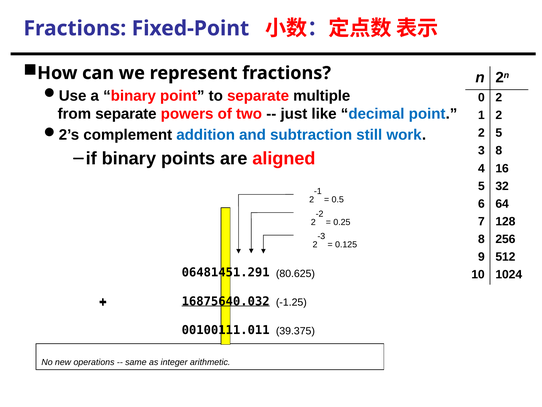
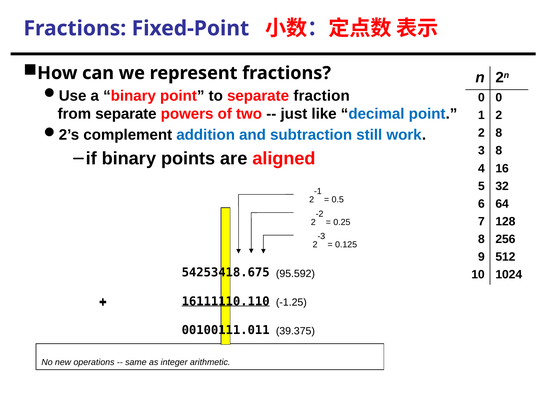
multiple: multiple -> fraction (322, 96)
0 2: 2 -> 0 (499, 97)
2 5: 5 -> 8 (499, 133)
06481451.291: 06481451.291 -> 54253418.675 (226, 272)
80.625: 80.625 -> 95.592 (295, 273)
16875640.032: 16875640.032 -> 16111110.110 (226, 301)
